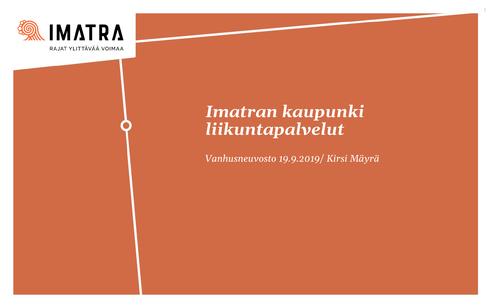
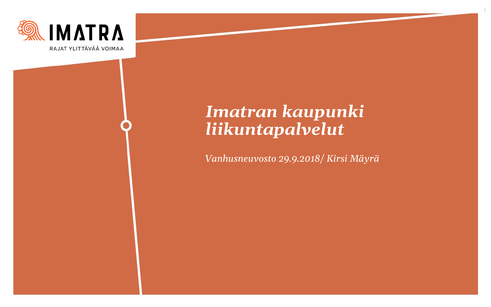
19.9.2019/: 19.9.2019/ -> 29.9.2018/ (301, 159)
